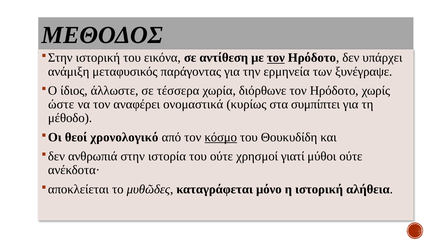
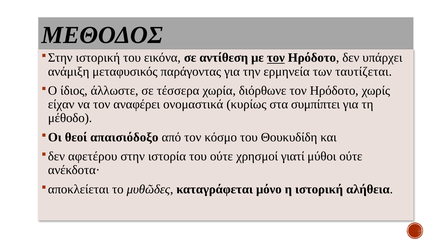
ξυνέγραψε: ξυνέγραψε -> ταυτίζεται (364, 71)
ώστε: ώστε -> είχαν (61, 104)
χρονολογικό: χρονολογικό -> απαισιόδοξο (124, 137)
κόσμο underline: present -> none (221, 137)
ανθρωπιά: ανθρωπιά -> αφετέρου (93, 156)
